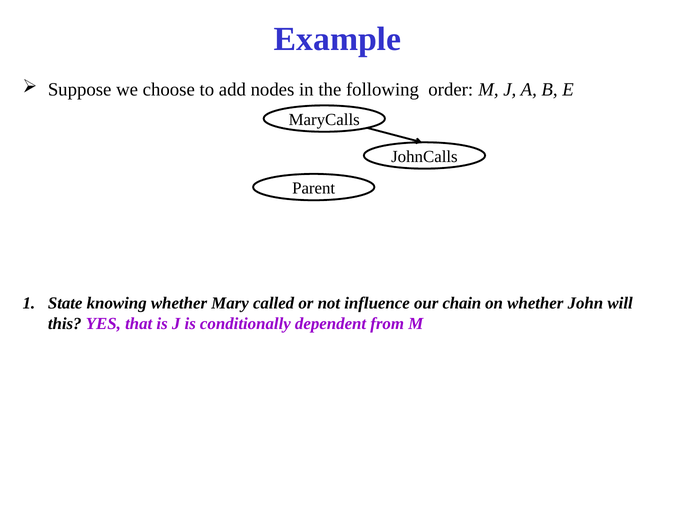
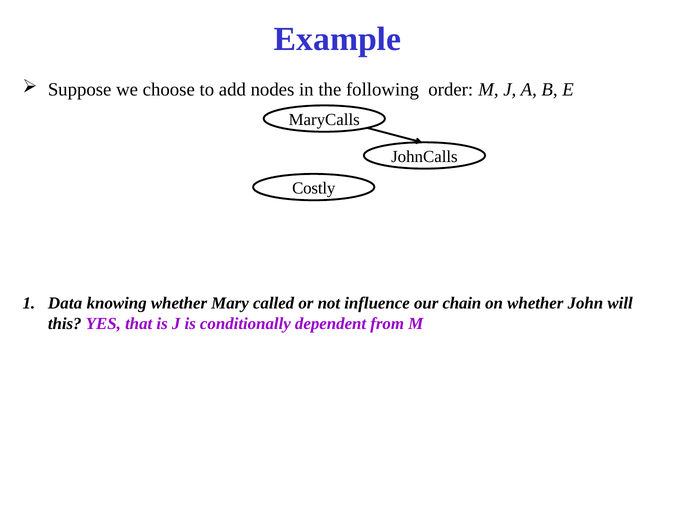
Parent: Parent -> Costly (314, 188)
State: State -> Data (65, 303)
